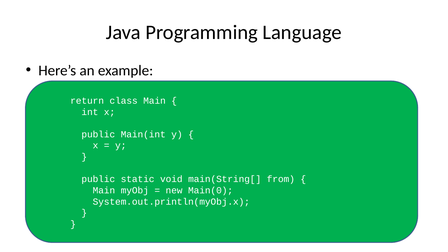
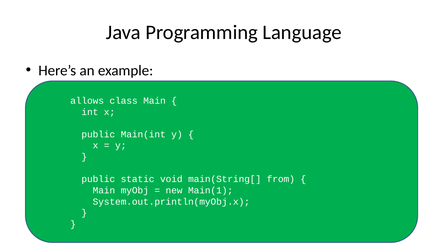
return: return -> allows (87, 101)
Main(0: Main(0 -> Main(1 (211, 190)
